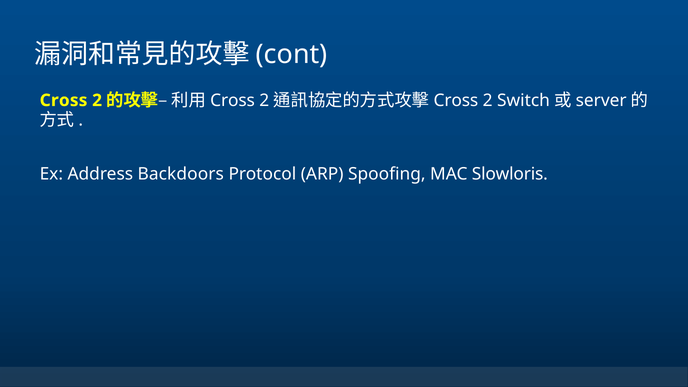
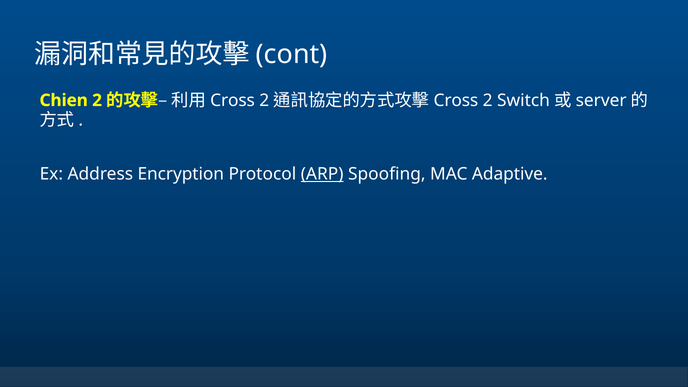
Cross: Cross -> Chien (64, 100)
Backdoors: Backdoors -> Encryption (181, 174)
ARP underline: none -> present (322, 174)
Slowloris: Slowloris -> Adaptive (510, 174)
